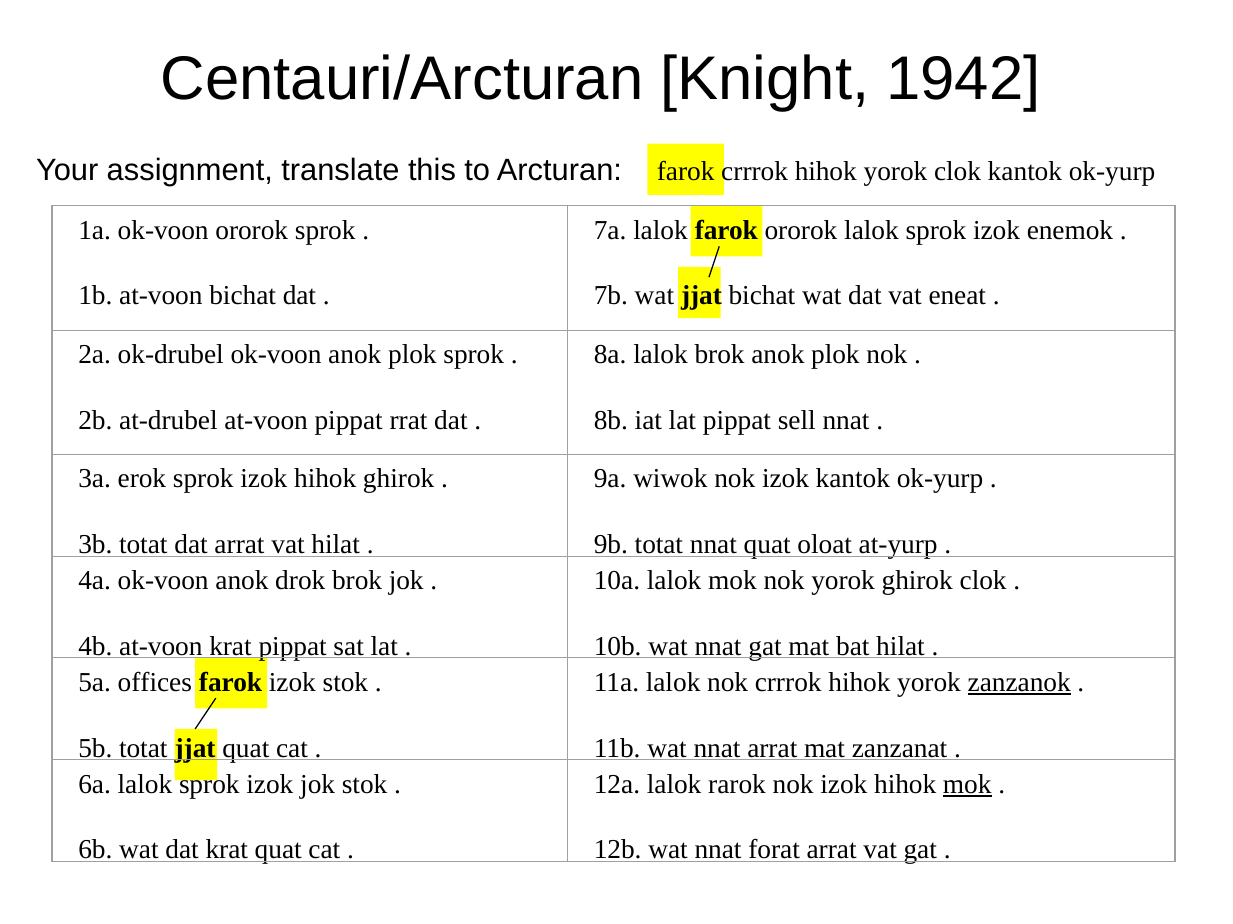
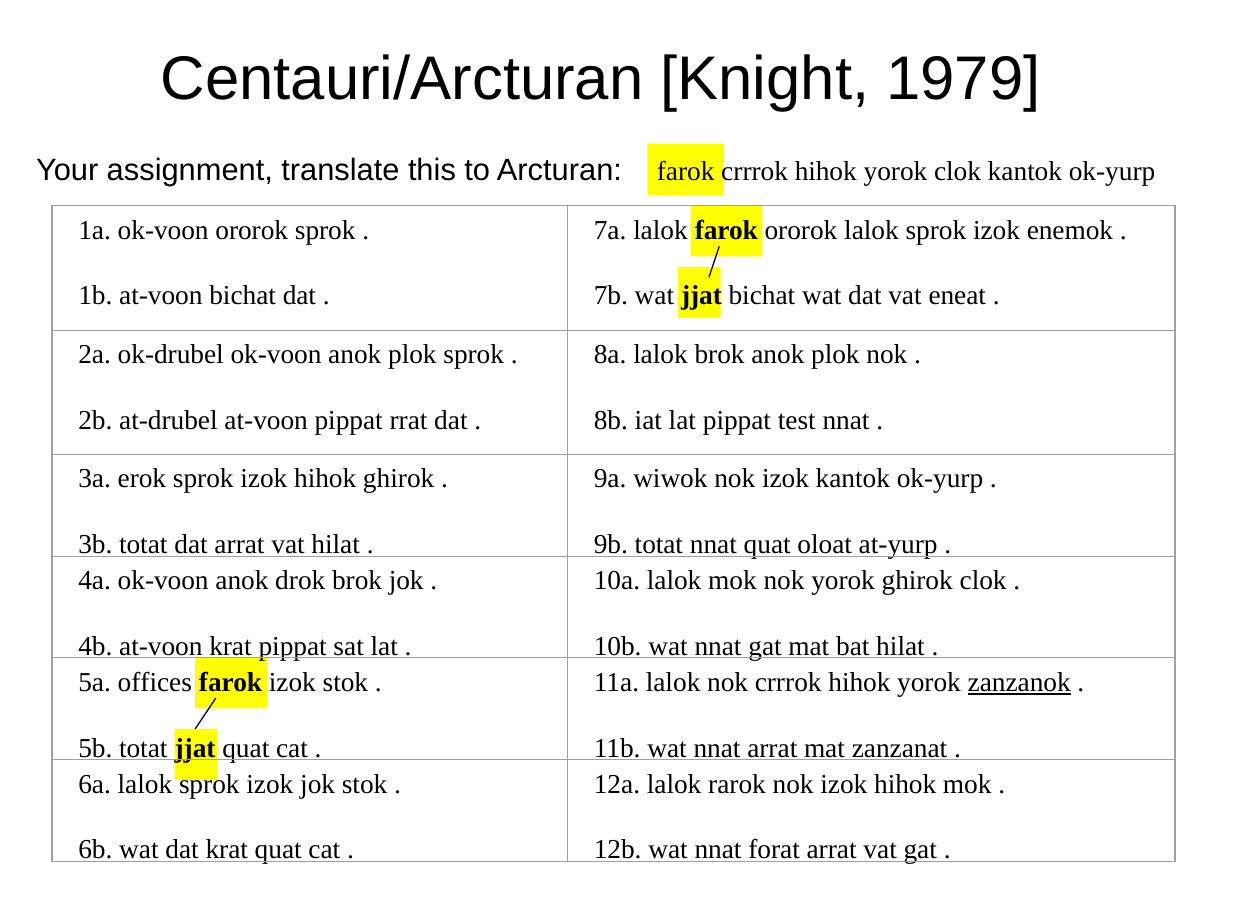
1942: 1942 -> 1979 (963, 79)
sell: sell -> test (797, 421)
mok underline: present -> none (967, 785)
